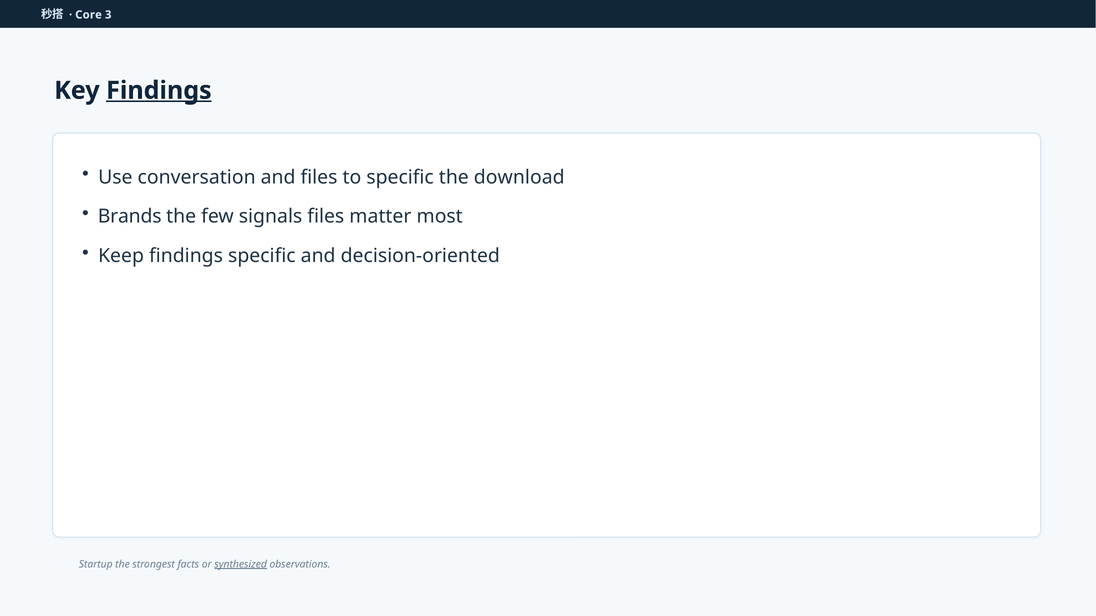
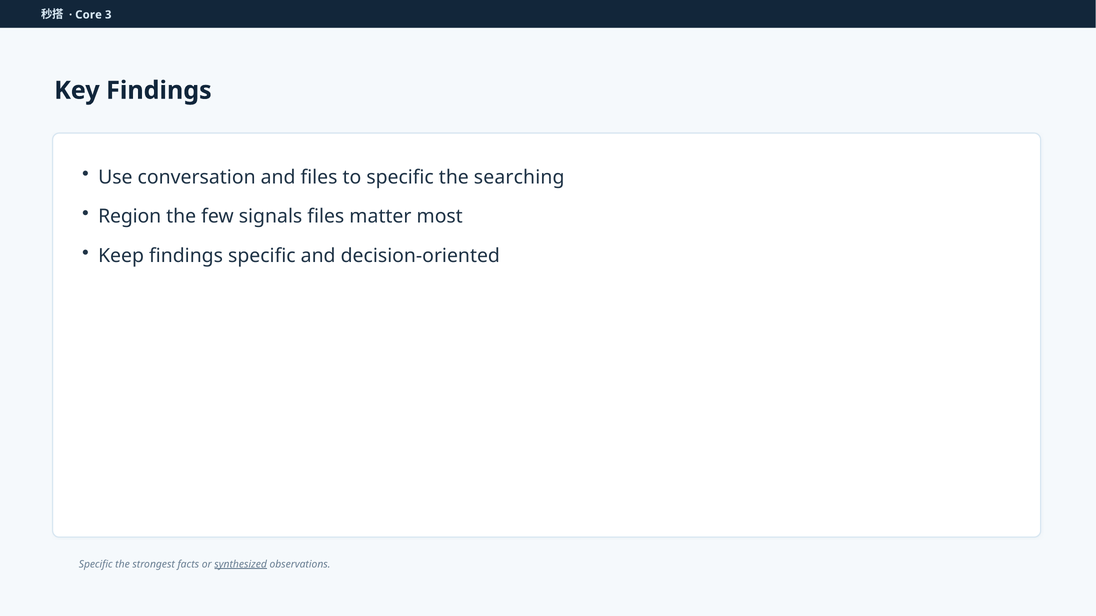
Findings underline: present -> none (159, 91)
download: download -> searching (519, 177)
Brands: Brands -> Region (130, 217)
Startup: Startup -> Specific (96, 565)
